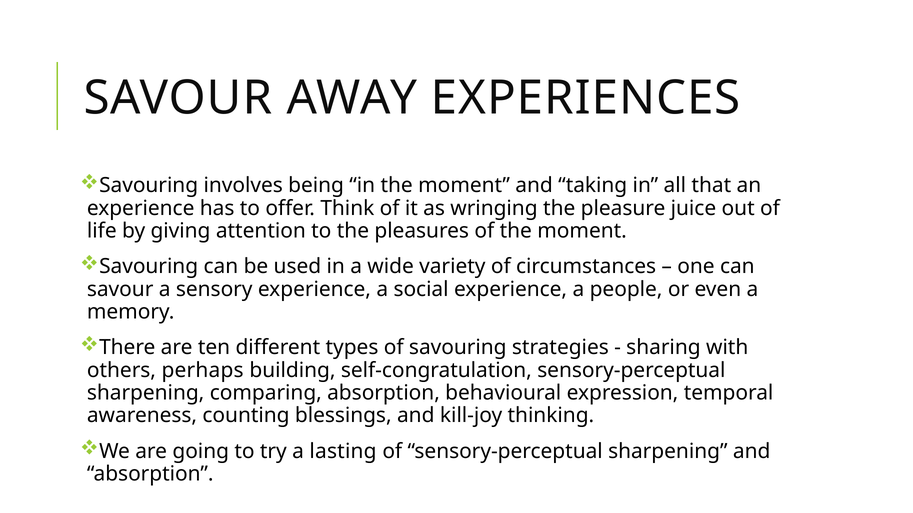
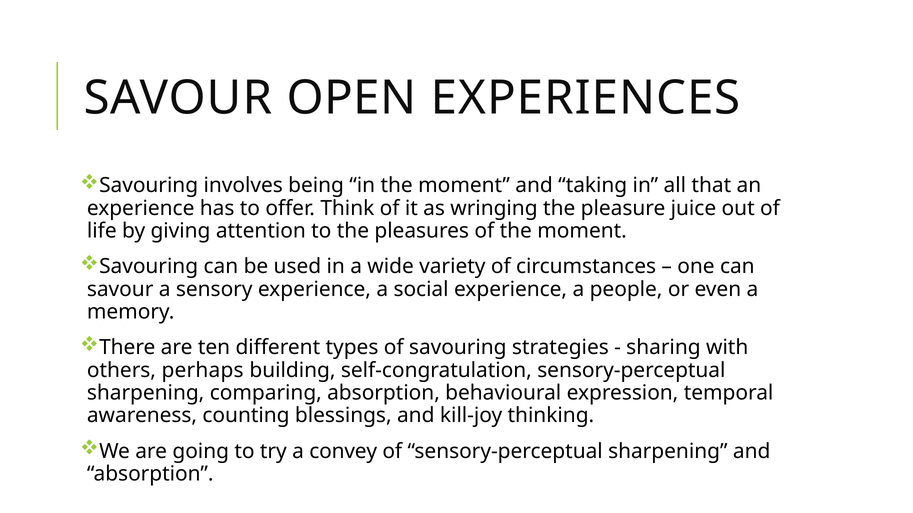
AWAY: AWAY -> OPEN (351, 98)
lasting: lasting -> convey (343, 452)
